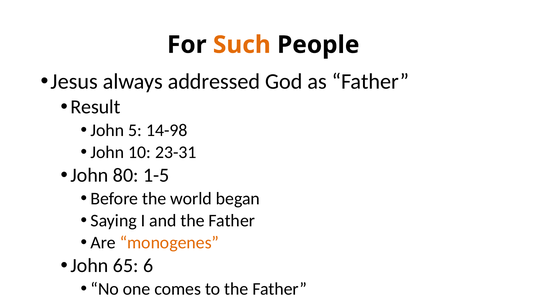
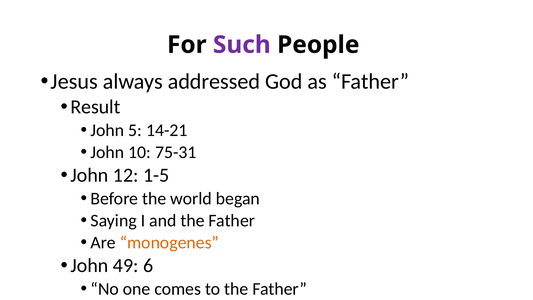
Such colour: orange -> purple (242, 45)
14-98: 14-98 -> 14-21 (167, 130)
23-31: 23-31 -> 75-31 (176, 152)
80: 80 -> 12 (126, 175)
65: 65 -> 49 (126, 266)
